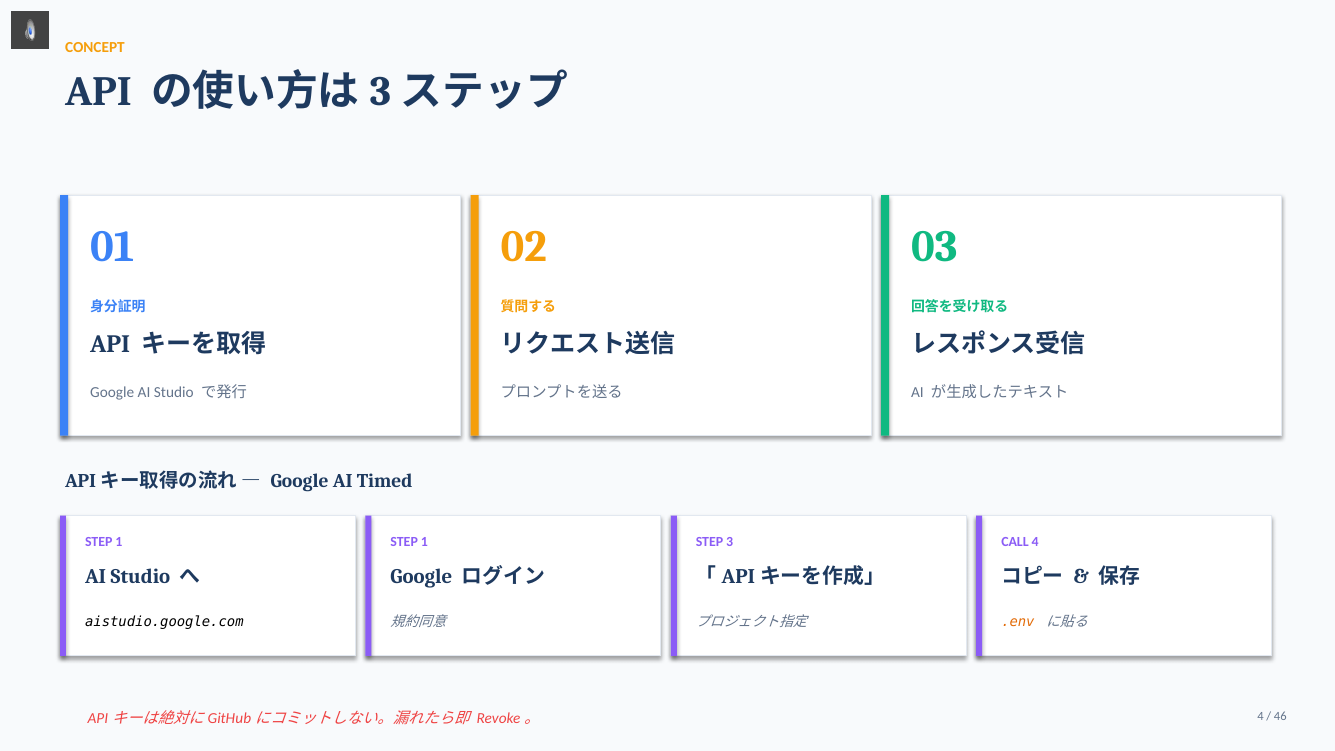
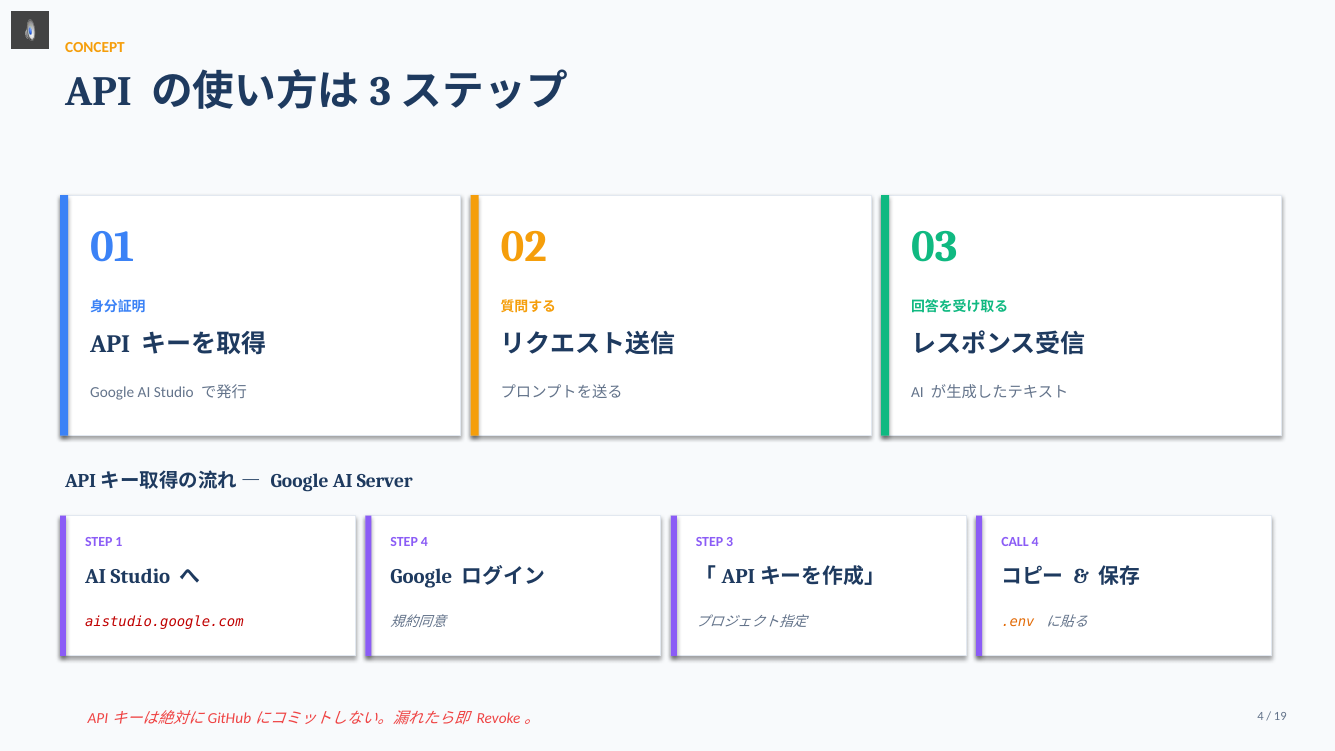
Timed: Timed -> Server (385, 481)
1: 1 -> 4 (424, 542)
aistudio.google.com colour: black -> red (164, 622)
46: 46 -> 19 (1280, 716)
